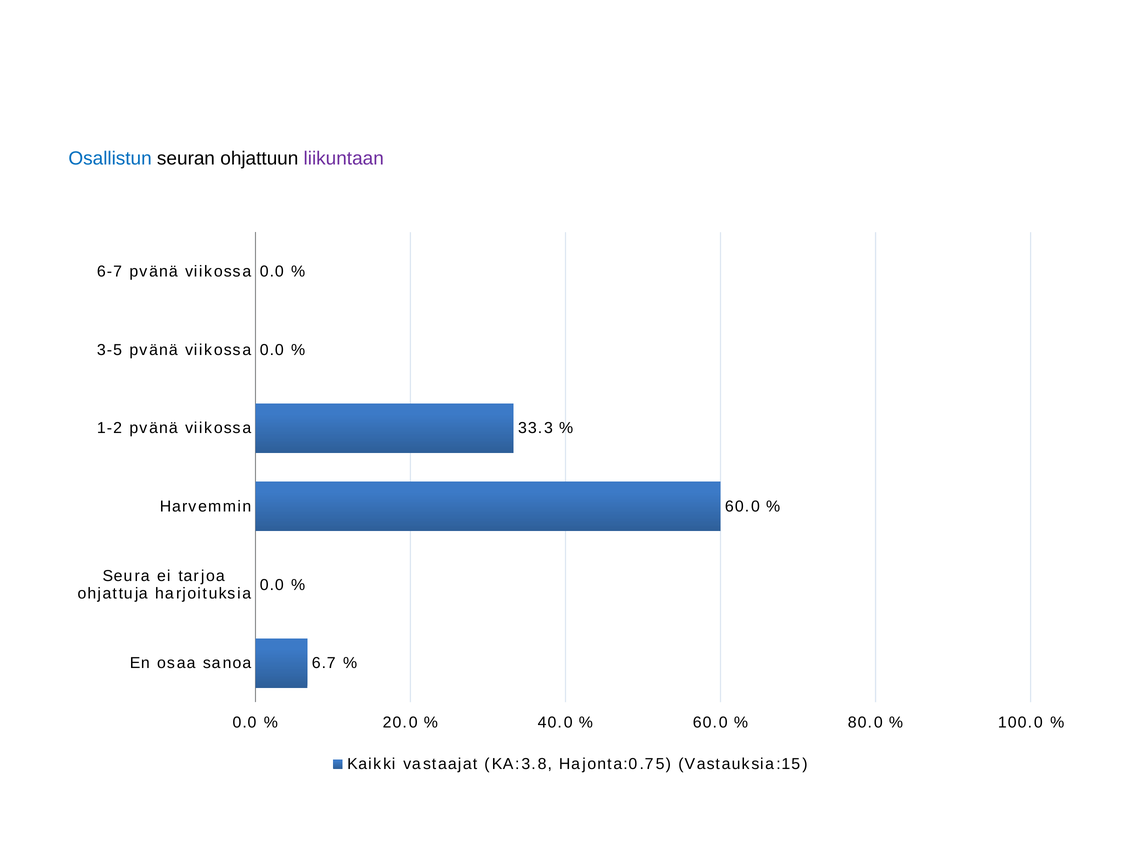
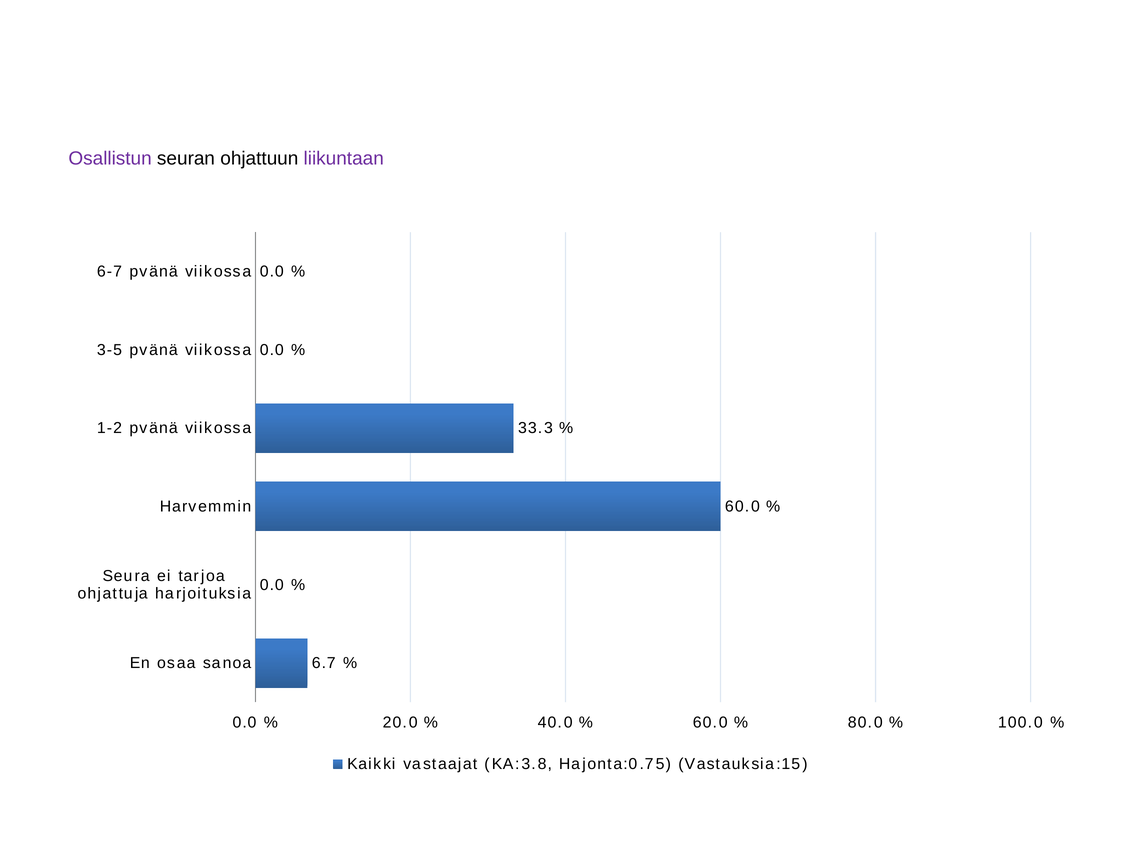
Osallistun colour: blue -> purple (110, 159)
